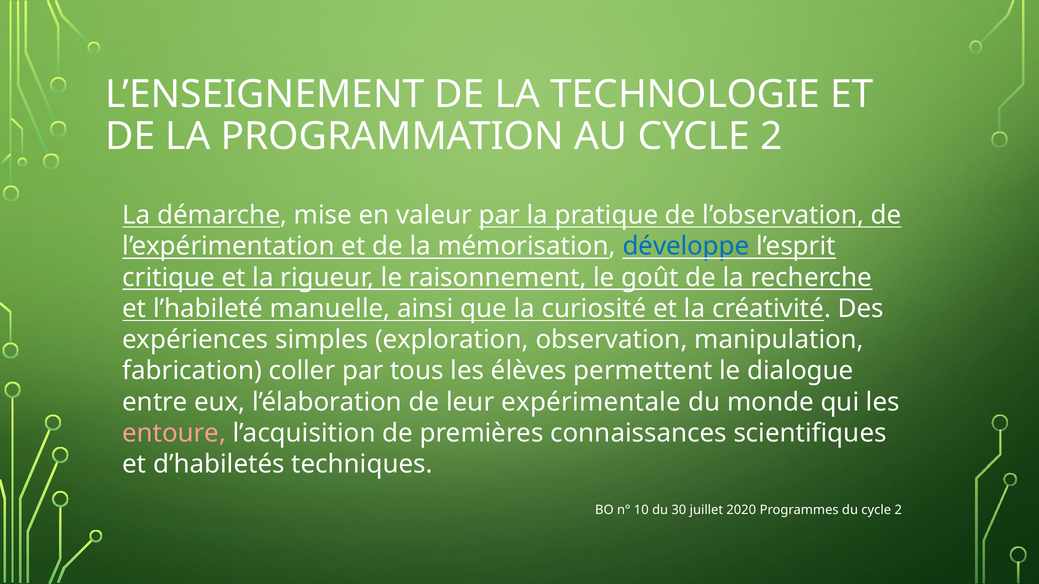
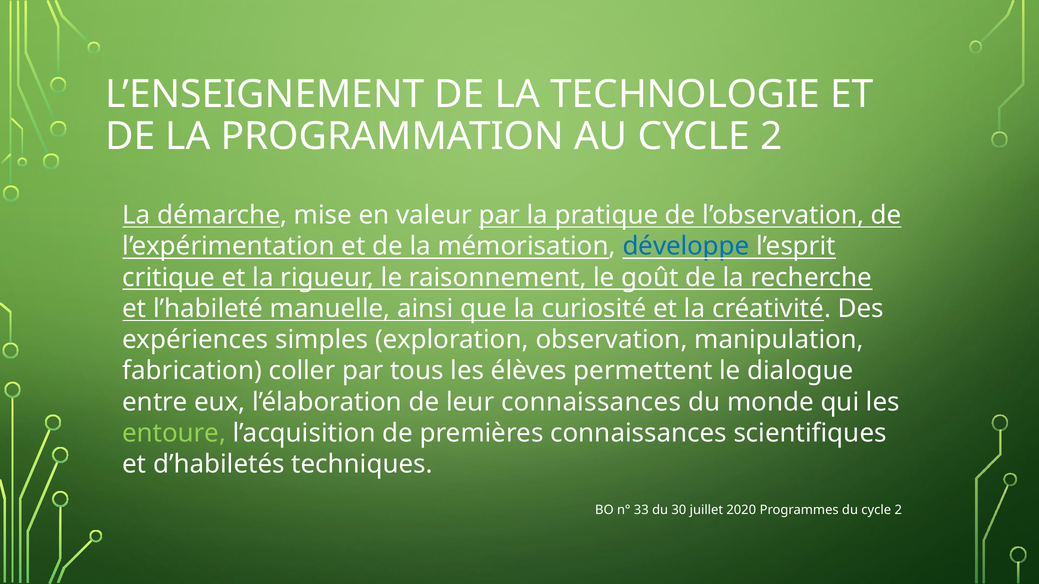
leur expérimentale: expérimentale -> connaissances (591, 402)
entoure colour: pink -> light green (174, 434)
10: 10 -> 33 (641, 511)
